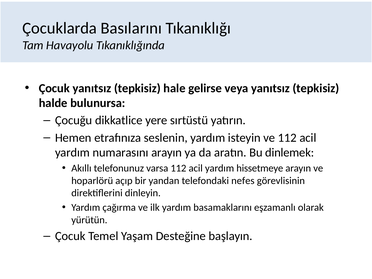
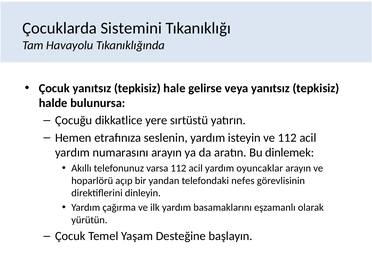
Basılarını: Basılarını -> Sistemini (131, 28)
hissetmeye: hissetmeye -> oyuncaklar (260, 168)
